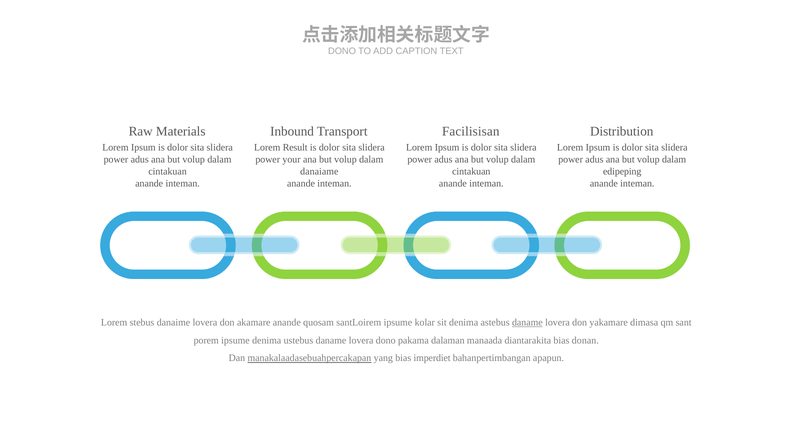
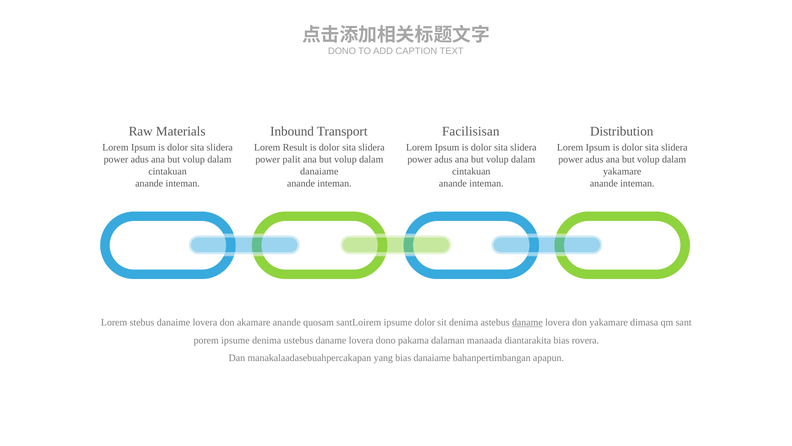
your: your -> palit (292, 159)
edipeping: edipeping -> yakamare (622, 171)
ipsume kolar: kolar -> dolor (425, 322)
donan: donan -> rovera (585, 340)
manakalaadasebuahpercakapan underline: present -> none (309, 358)
bias imperdiet: imperdiet -> danaiame (432, 358)
